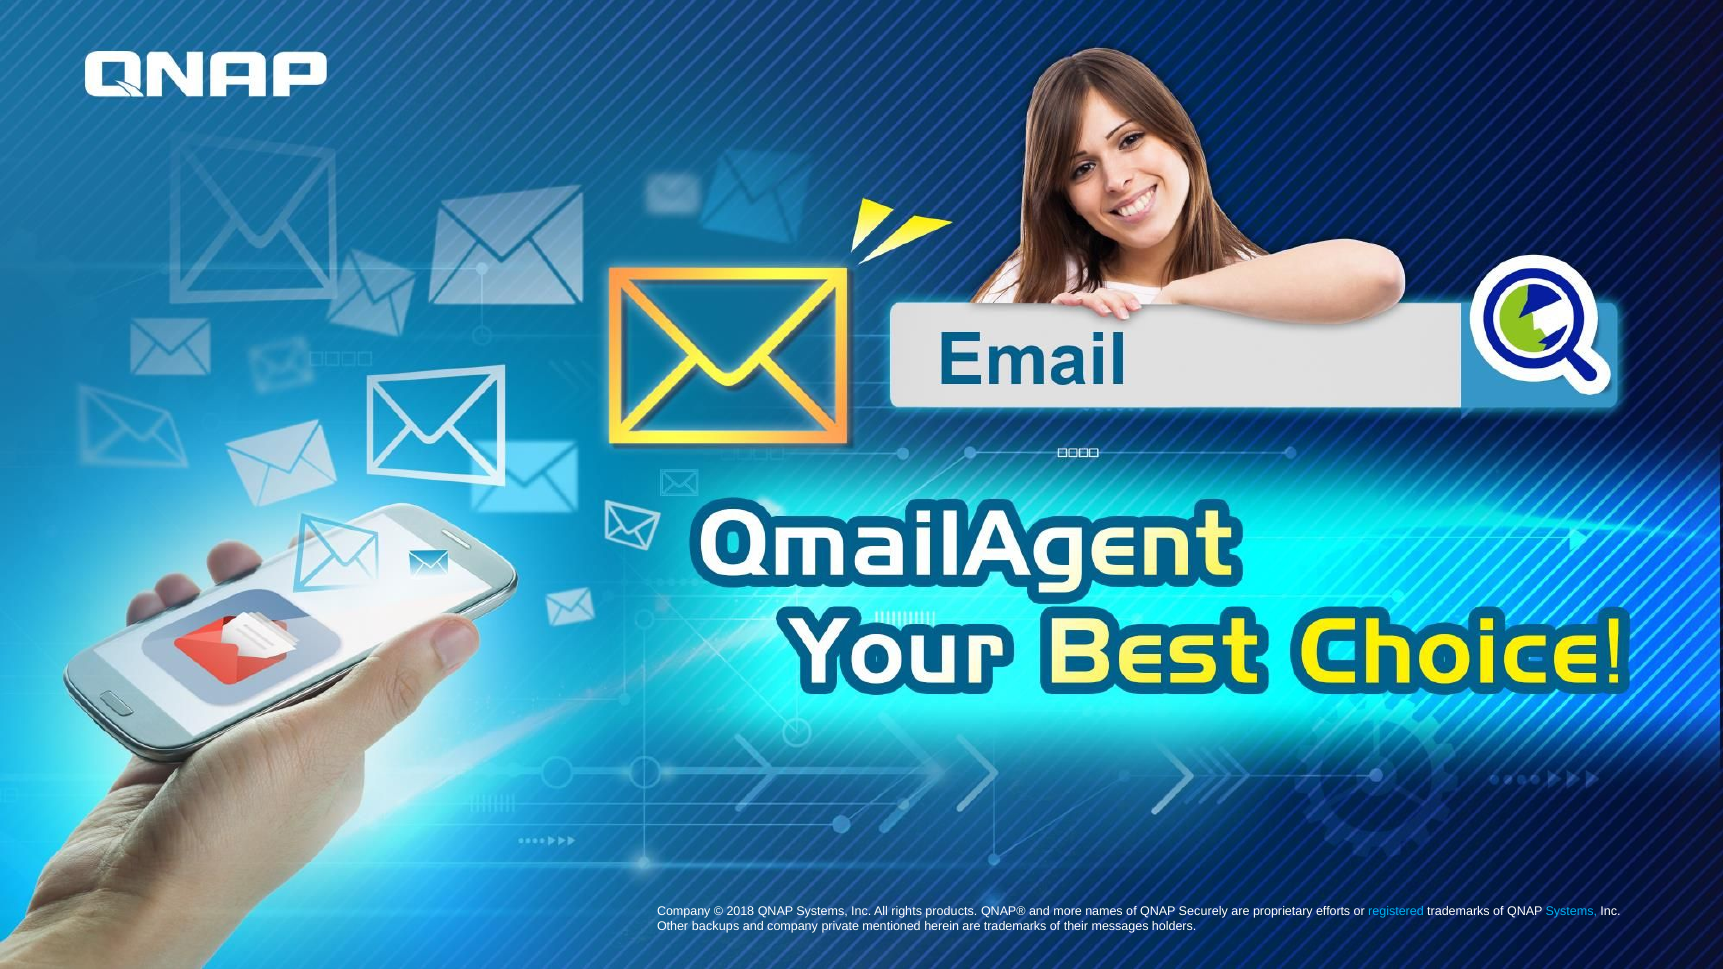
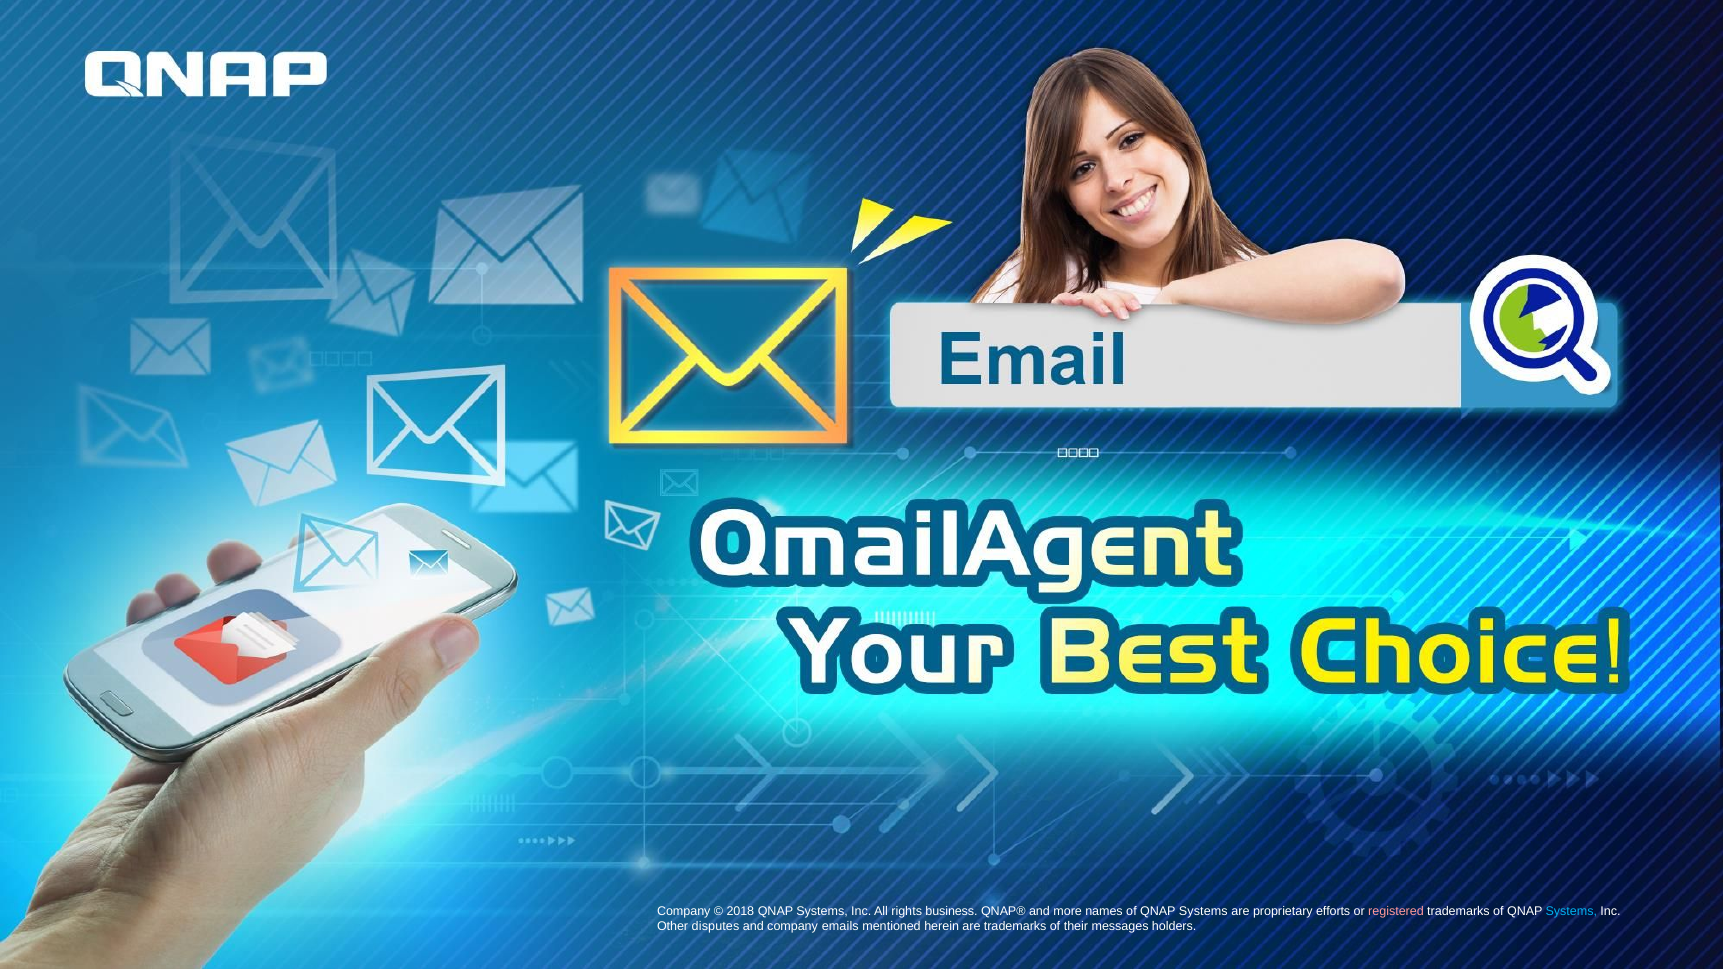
products: products -> business (952, 912)
names of QNAP Securely: Securely -> Systems (1203, 912)
registered colour: light blue -> pink (1396, 912)
backups: backups -> disputes (716, 927)
private: private -> emails (840, 927)
